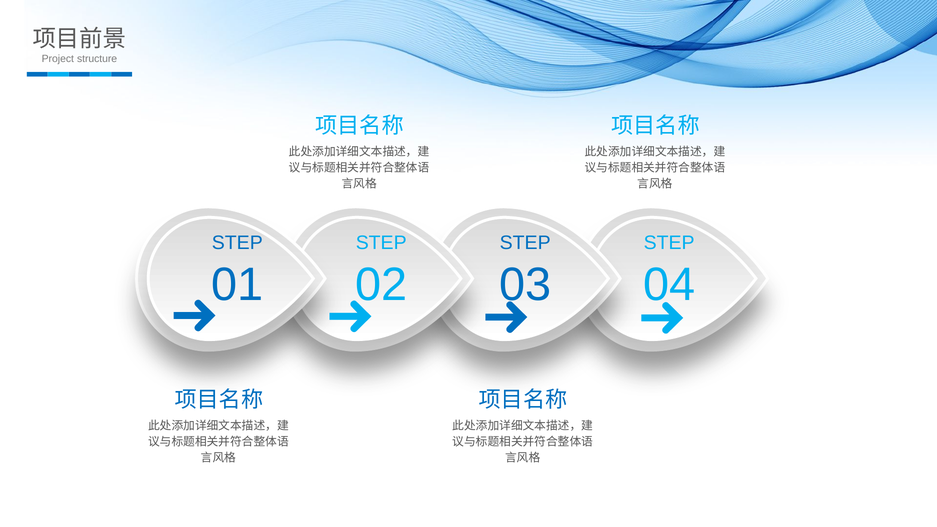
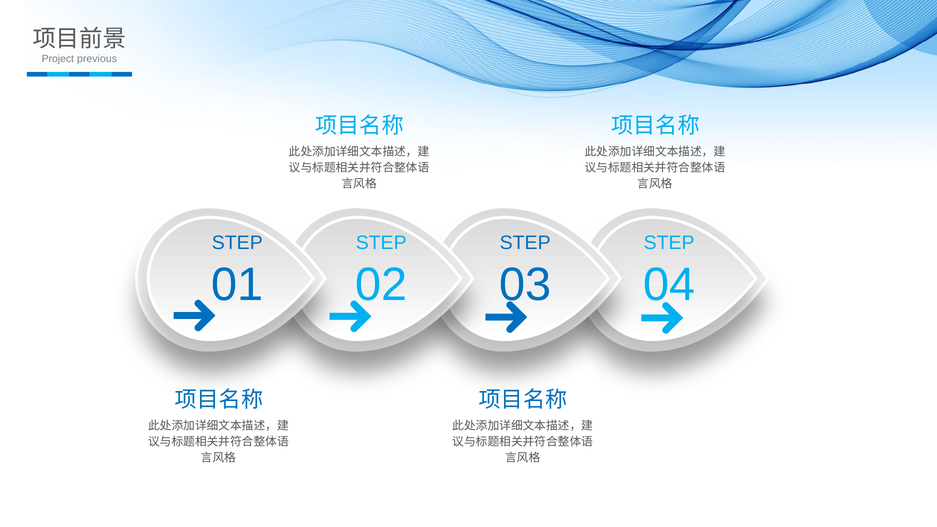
structure: structure -> previous (97, 59)
